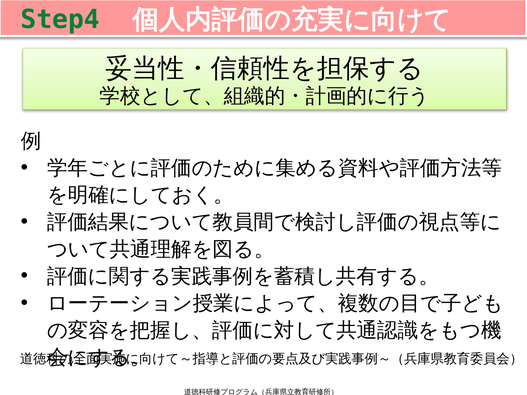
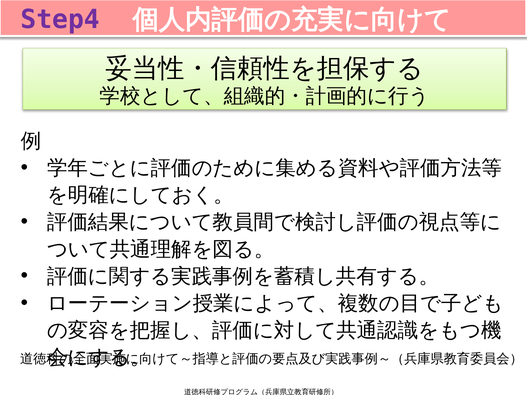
Step4 colour: green -> purple (60, 19)
